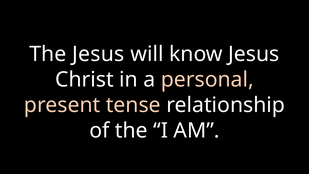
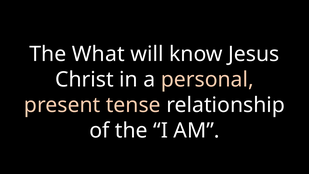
The Jesus: Jesus -> What (98, 54)
